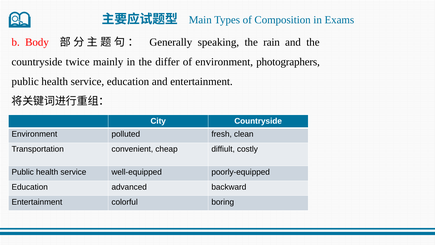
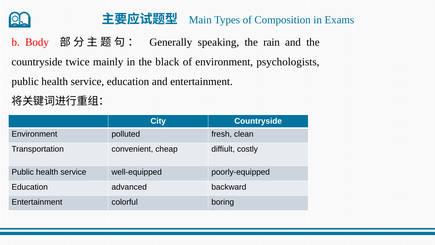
differ: differ -> black (167, 62)
photographers: photographers -> psychologists (288, 62)
